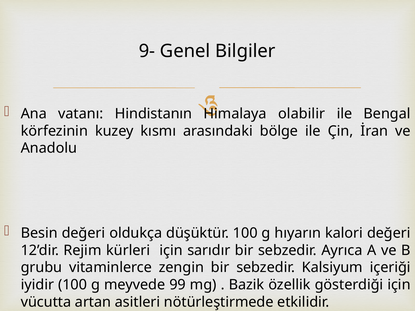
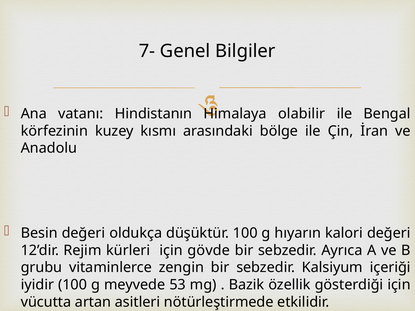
9-: 9- -> 7- (147, 51)
sarıdır: sarıdır -> gövde (209, 250)
99: 99 -> 53 (178, 285)
